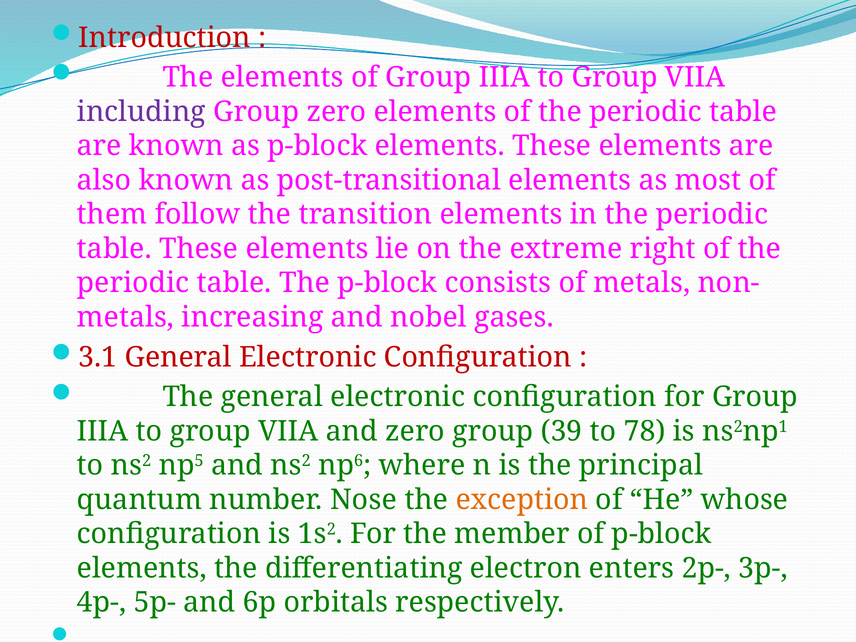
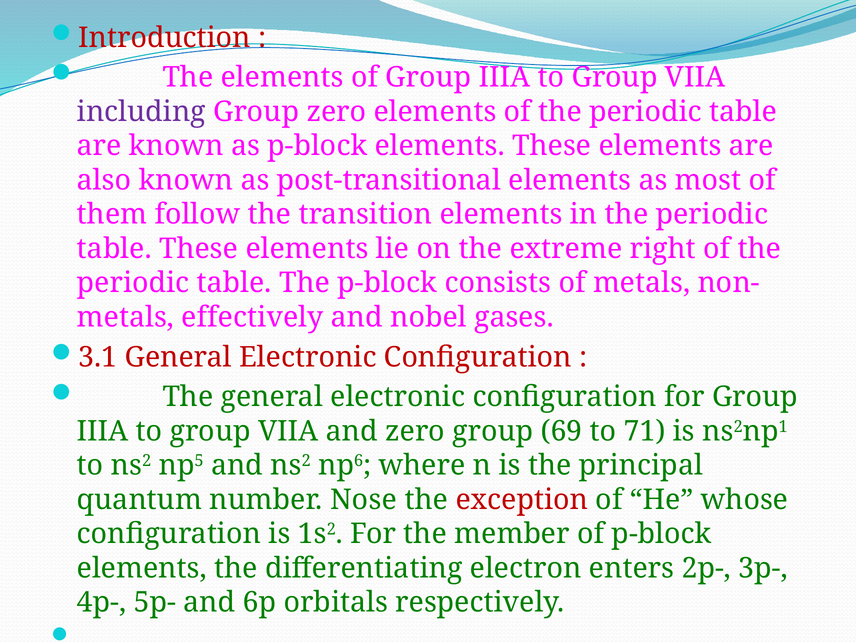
increasing: increasing -> effectively (252, 317)
39: 39 -> 69 (562, 431)
78: 78 -> 71 (645, 431)
exception colour: orange -> red (522, 500)
